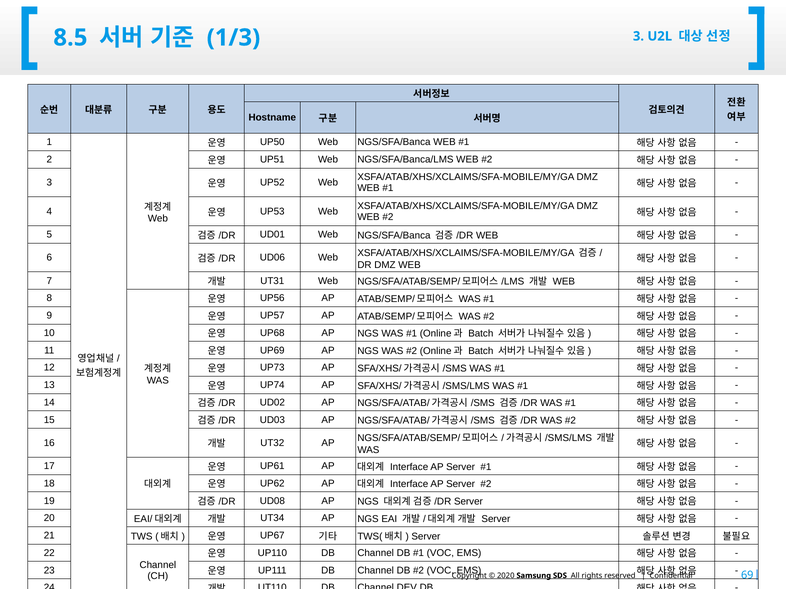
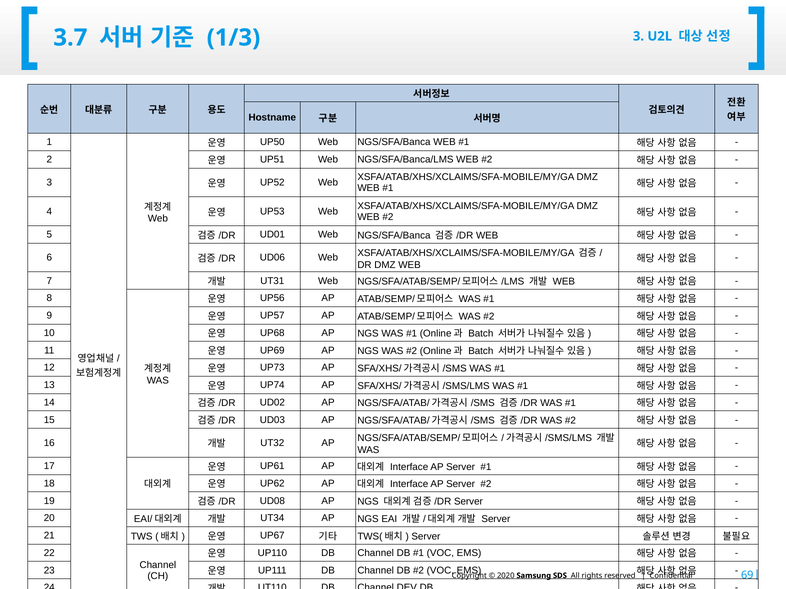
8.5: 8.5 -> 3.7 (70, 38)
